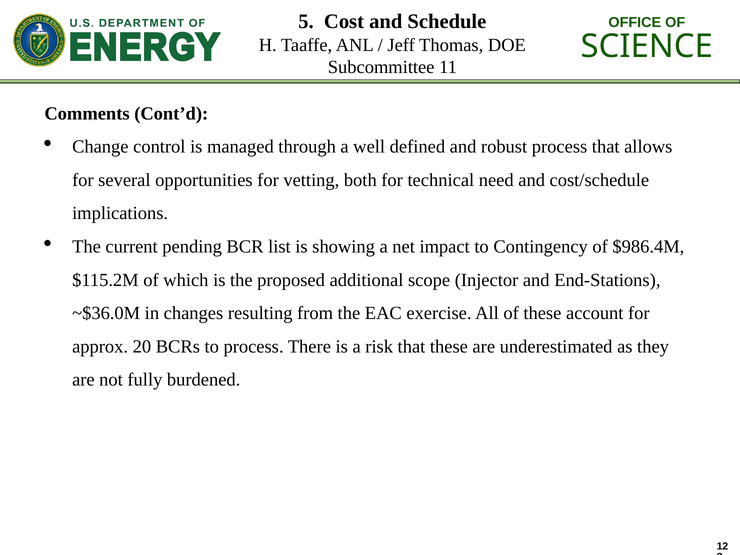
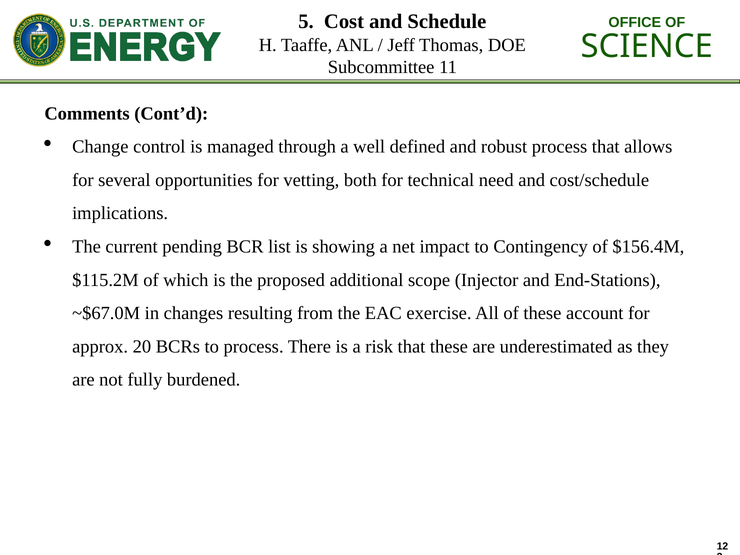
$986.4M: $986.4M -> $156.4M (648, 247)
~$36.0M: ~$36.0M -> ~$67.0M (106, 313)
